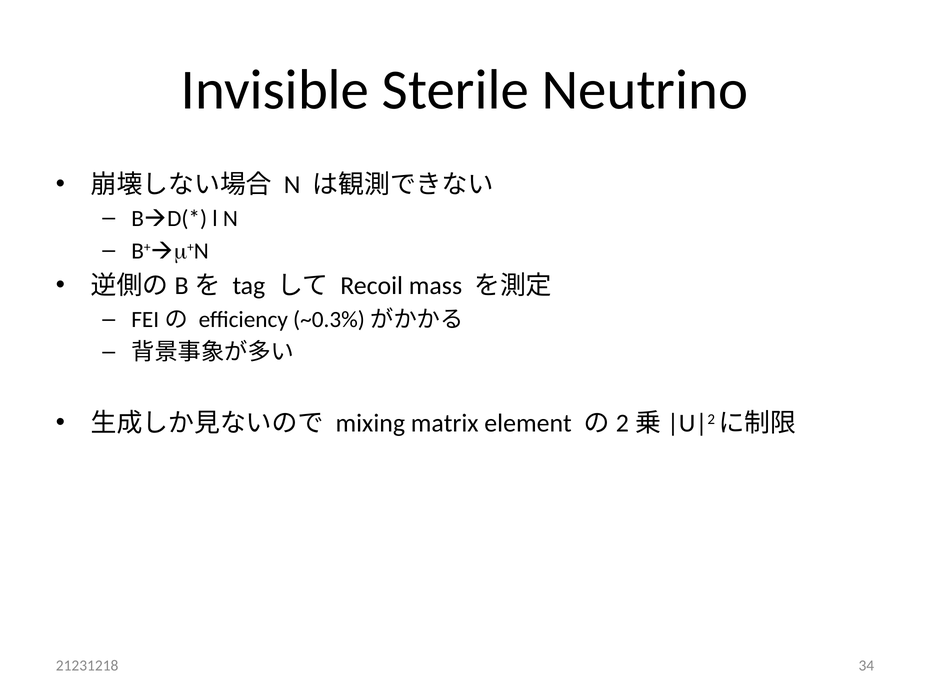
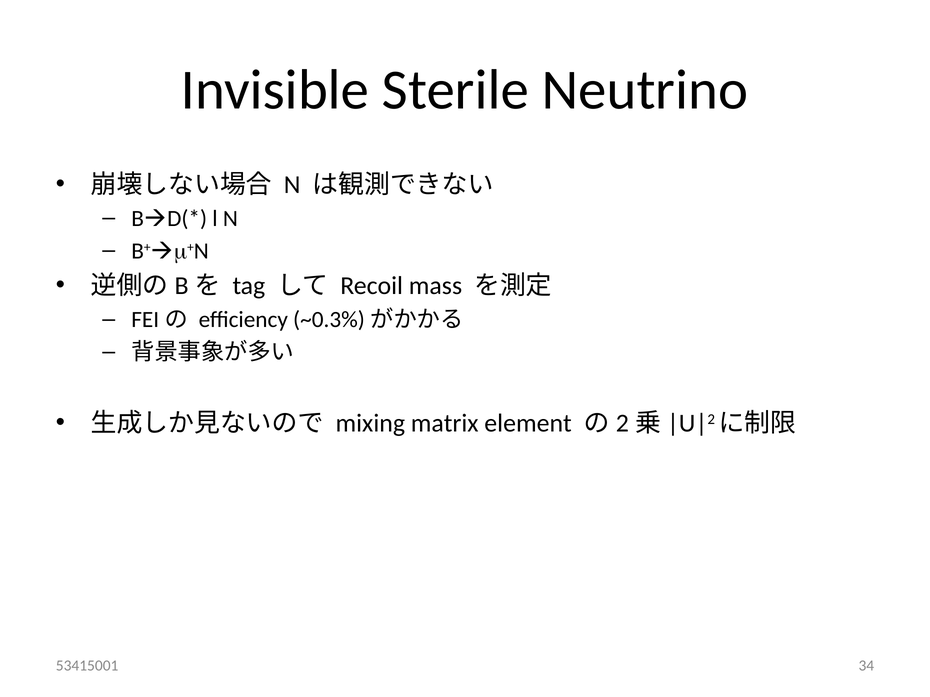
21231218: 21231218 -> 53415001 (87, 666)
